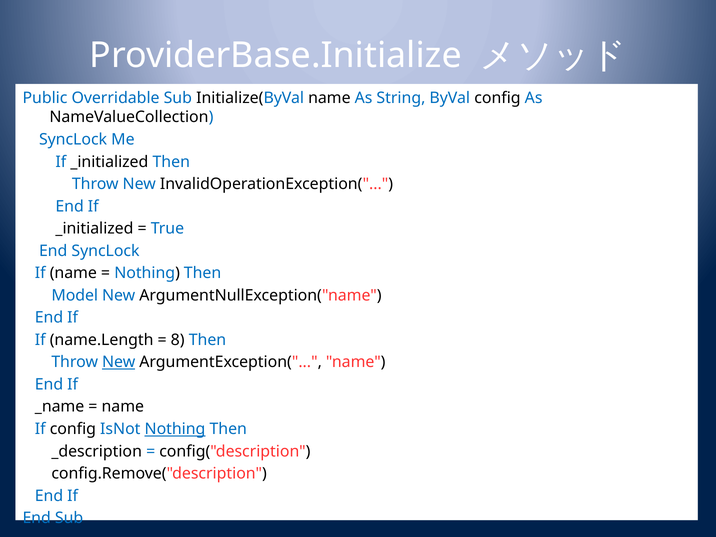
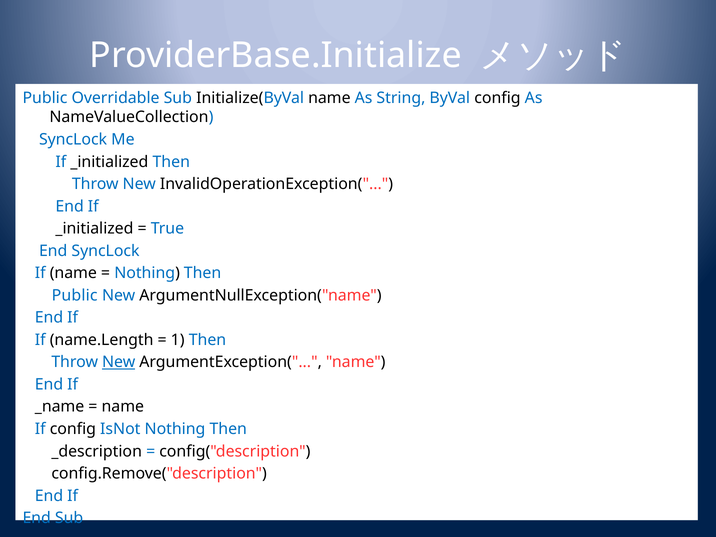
Model: Model -> Public (75, 295)
8: 8 -> 1 (178, 340)
Nothing underline: present -> none (175, 429)
